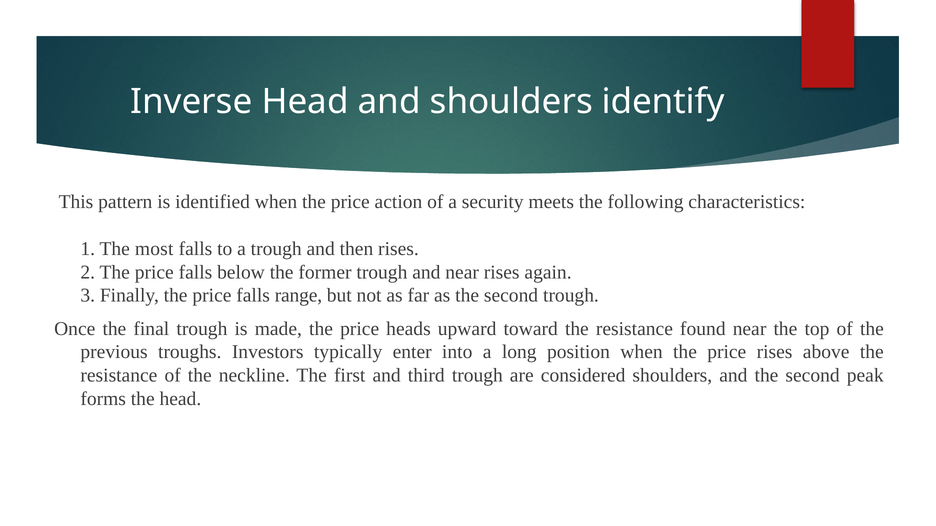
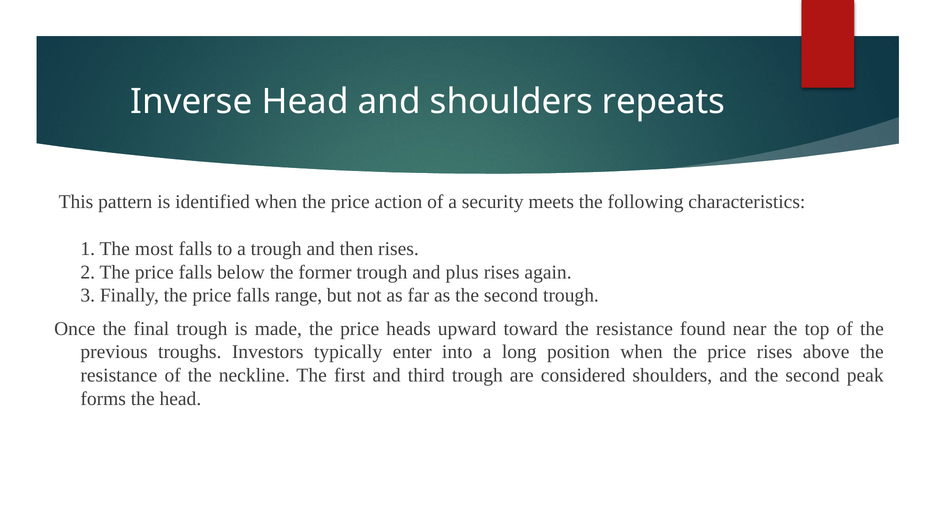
identify: identify -> repeats (663, 102)
and near: near -> plus (462, 272)
